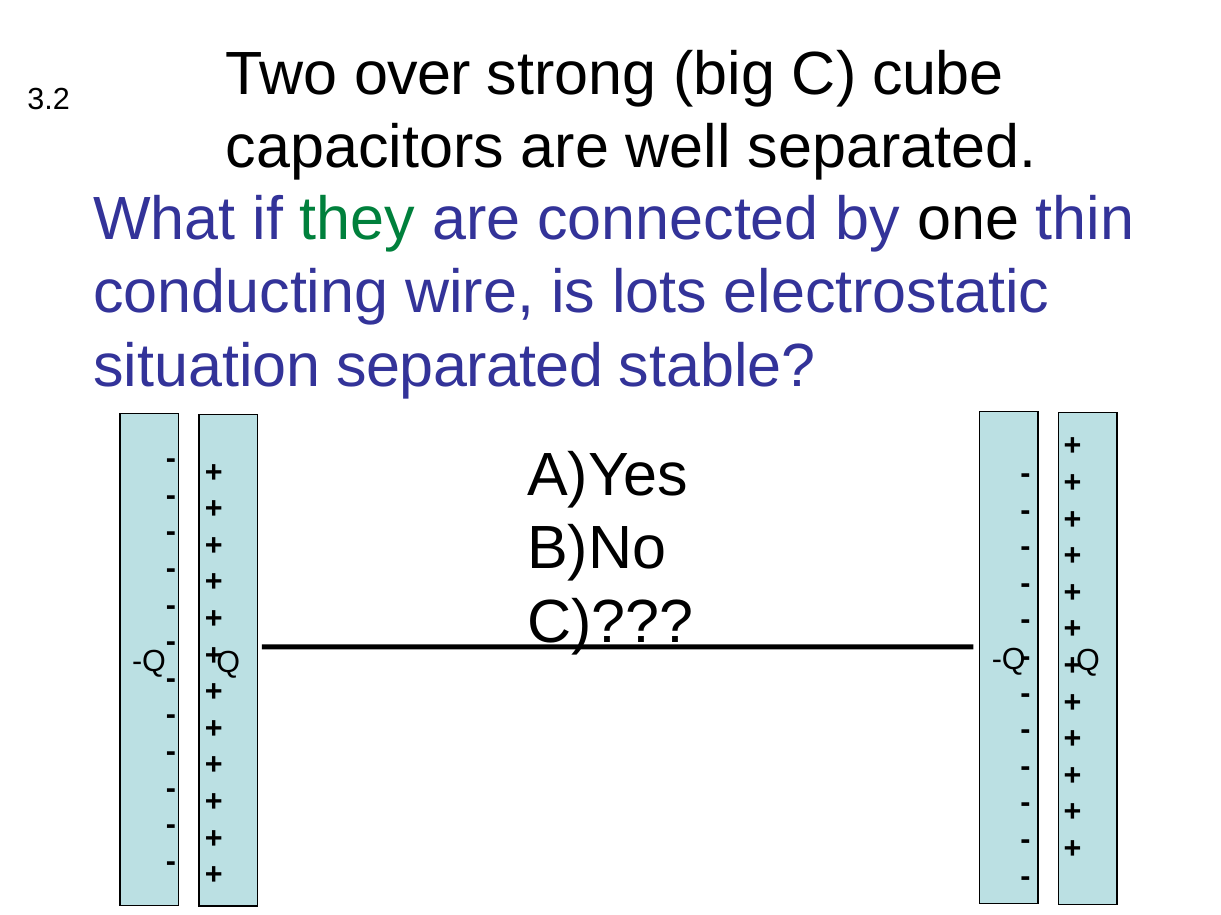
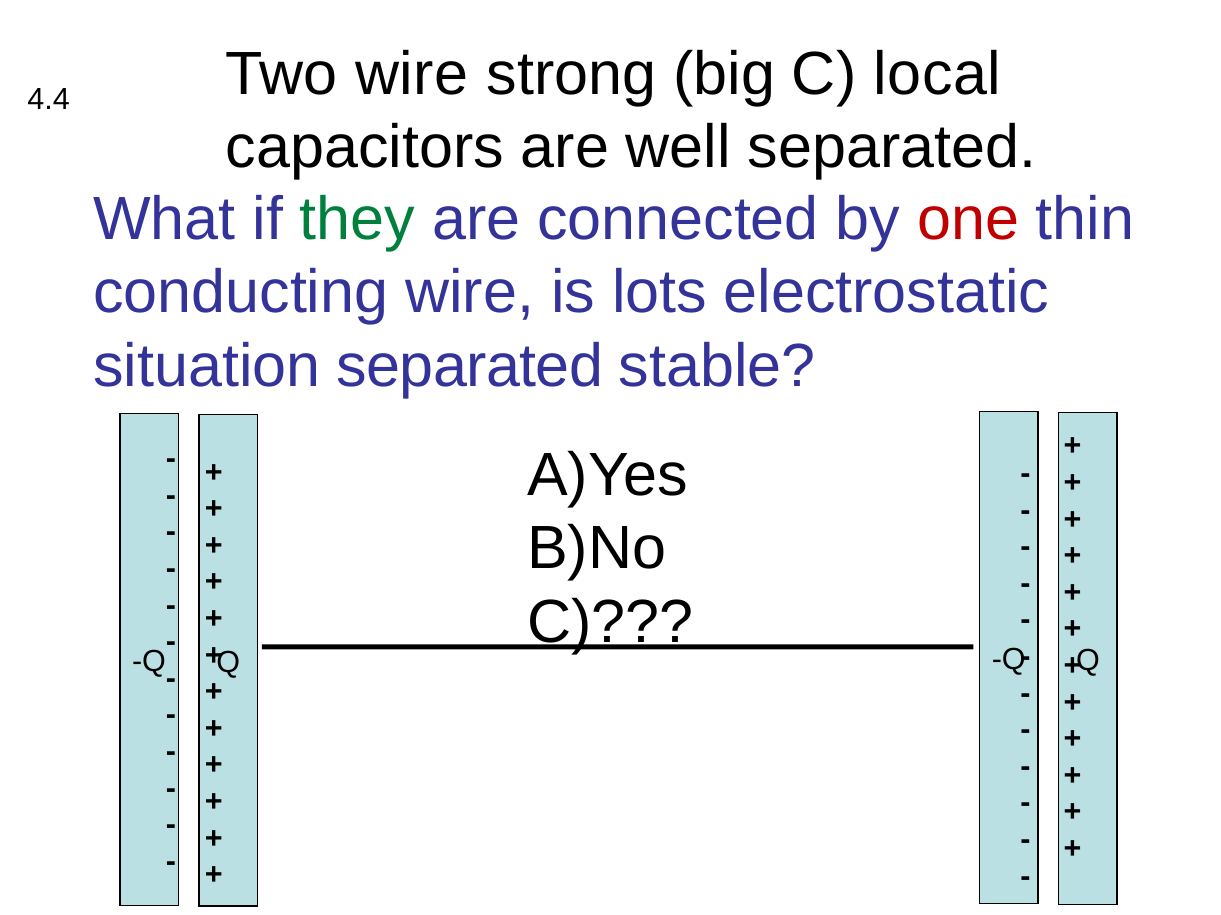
Two over: over -> wire (412, 74)
cube: cube -> local (937, 74)
3.2: 3.2 -> 4.4 (49, 100)
one colour: black -> red (968, 220)
